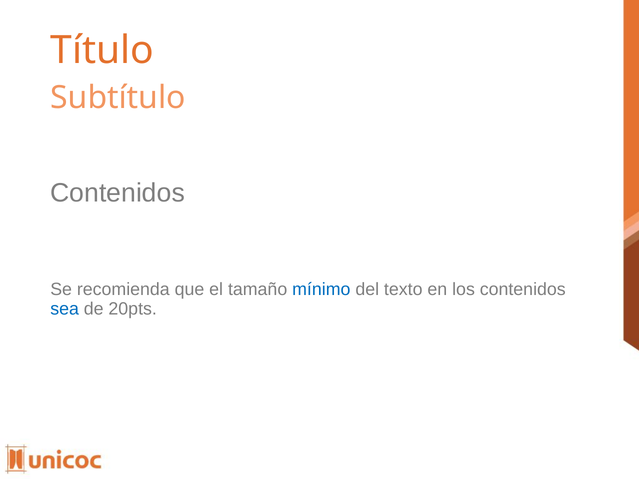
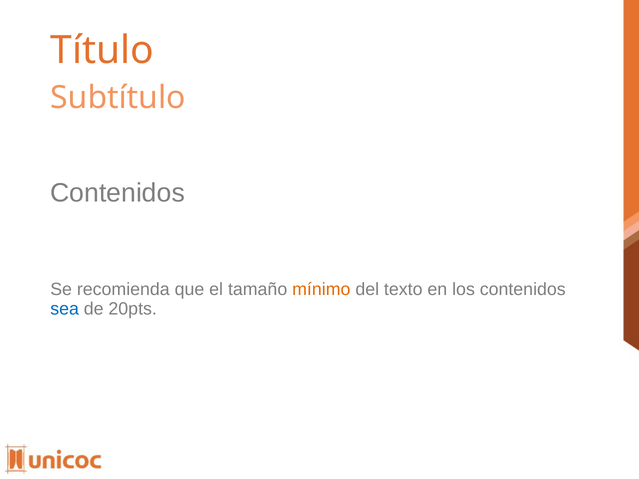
mínimo colour: blue -> orange (321, 290)
